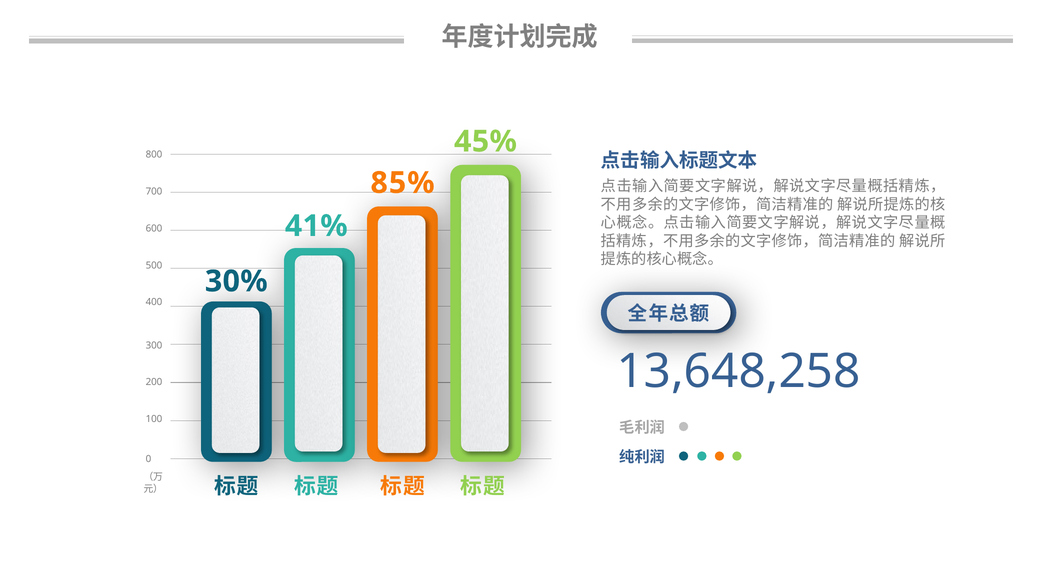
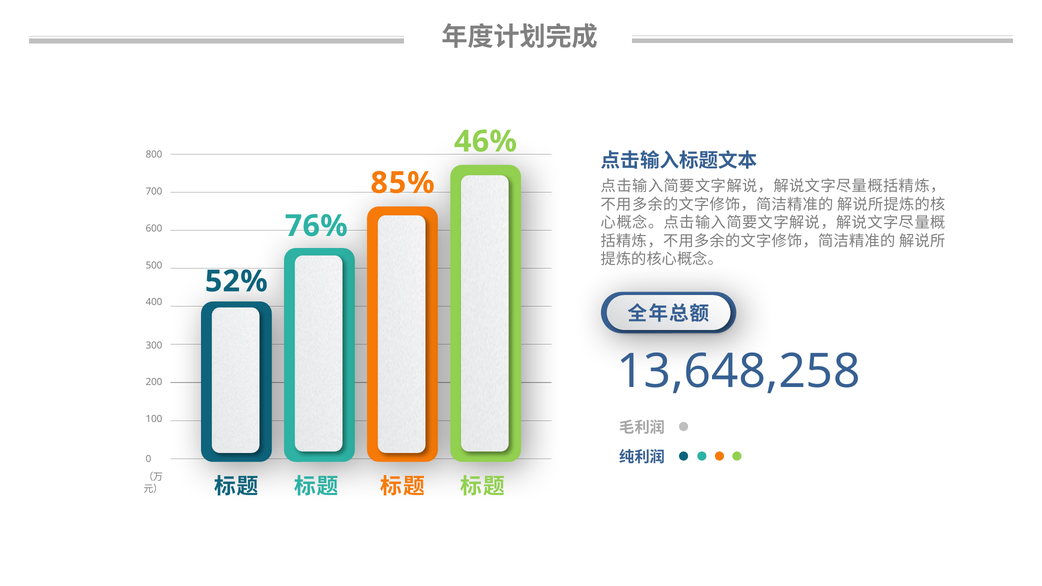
45%: 45% -> 46% (485, 141)
41%: 41% -> 76% (316, 226)
30%: 30% -> 52% (236, 281)
